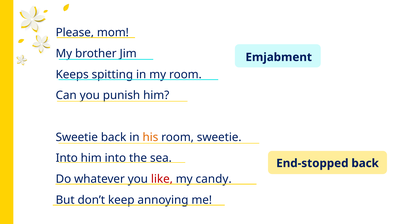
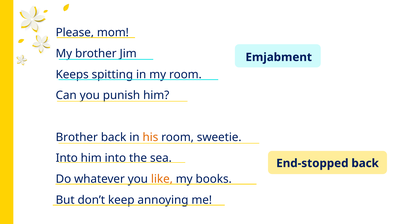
Sweetie: Sweetie -> Brother (77, 137)
like colour: red -> orange (162, 179)
candy: candy -> books (214, 179)
